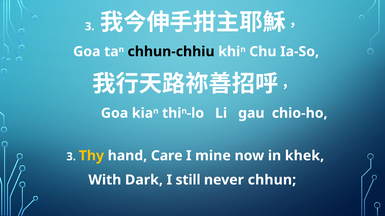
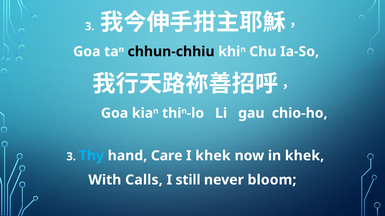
Thy colour: yellow -> light blue (91, 156)
I mine: mine -> khek (213, 156)
Dark: Dark -> Calls (144, 180)
chhun: chhun -> bloom (272, 180)
